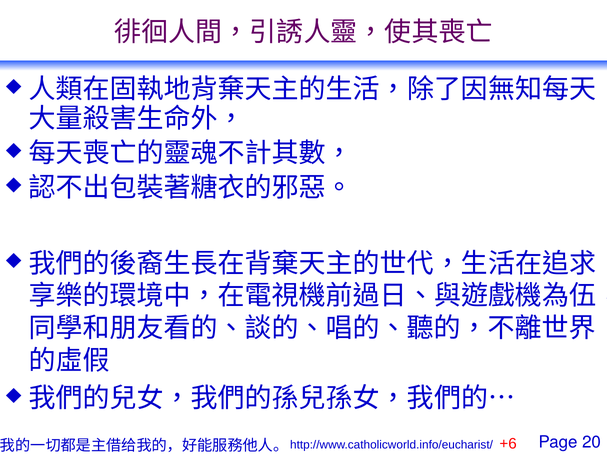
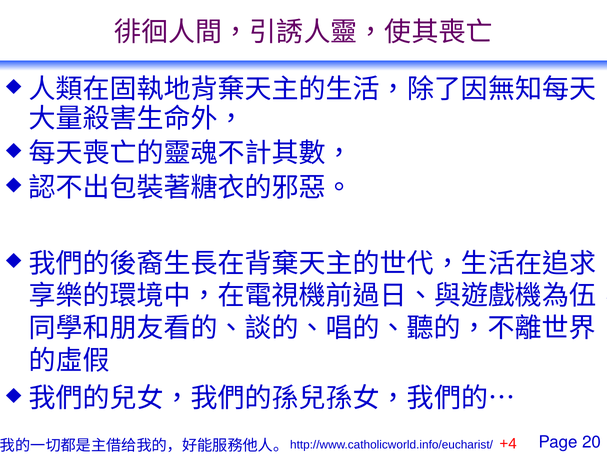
+6: +6 -> +4 (508, 444)
